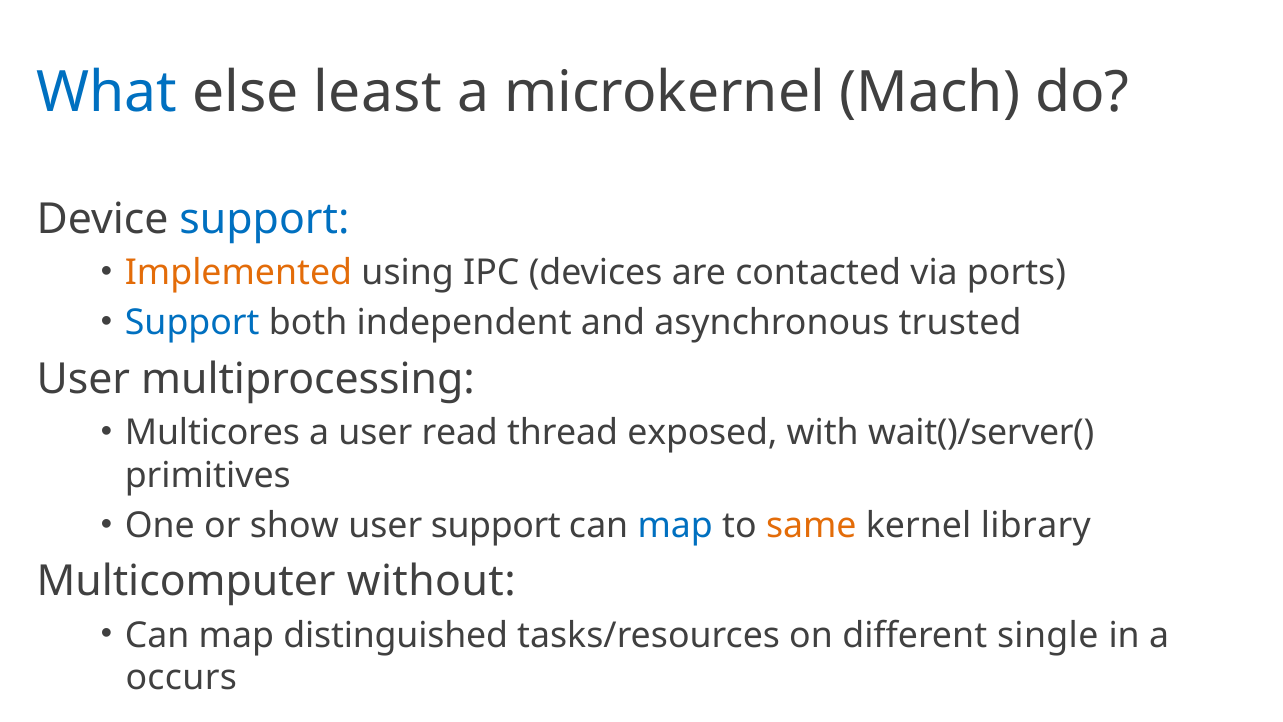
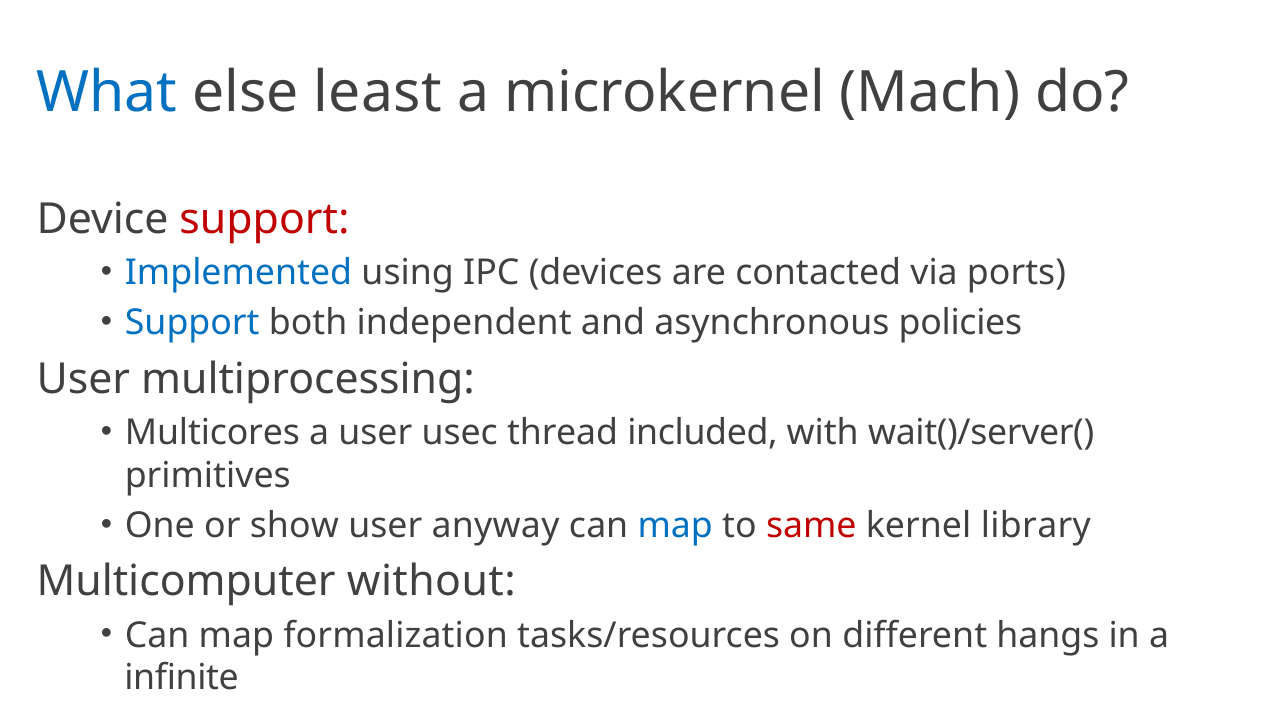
support colour: blue -> red (265, 219)
Implemented colour: orange -> blue (238, 273)
trusted: trusted -> policies (960, 323)
read: read -> usec (460, 433)
exposed: exposed -> included (703, 433)
user support: support -> anyway (495, 525)
same colour: orange -> red (811, 525)
distinguished: distinguished -> formalization (396, 635)
single: single -> hangs (1048, 635)
occurs: occurs -> infinite (182, 678)
